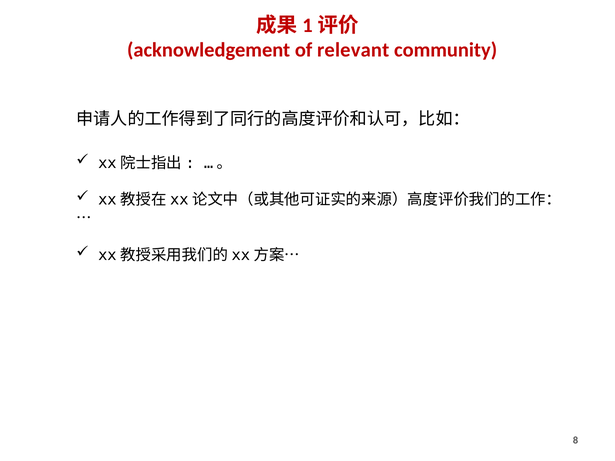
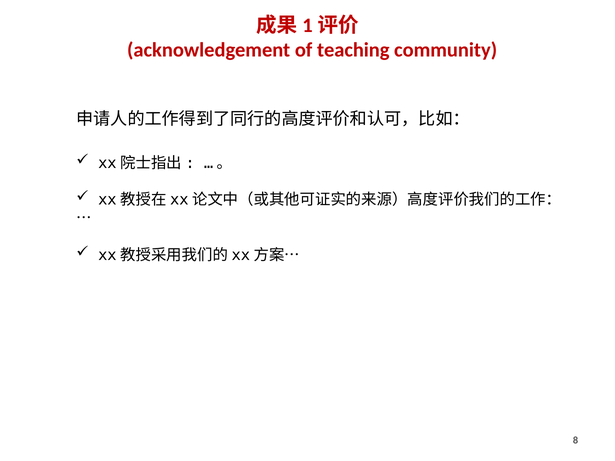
relevant: relevant -> teaching (353, 50)
